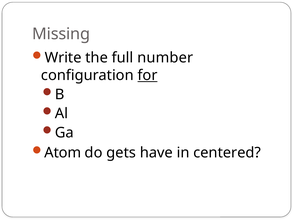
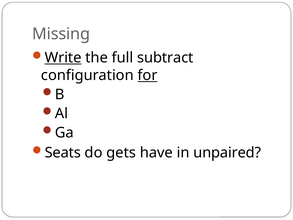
Write underline: none -> present (63, 58)
number: number -> subtract (165, 58)
Atom: Atom -> Seats (63, 152)
centered: centered -> unpaired (227, 152)
